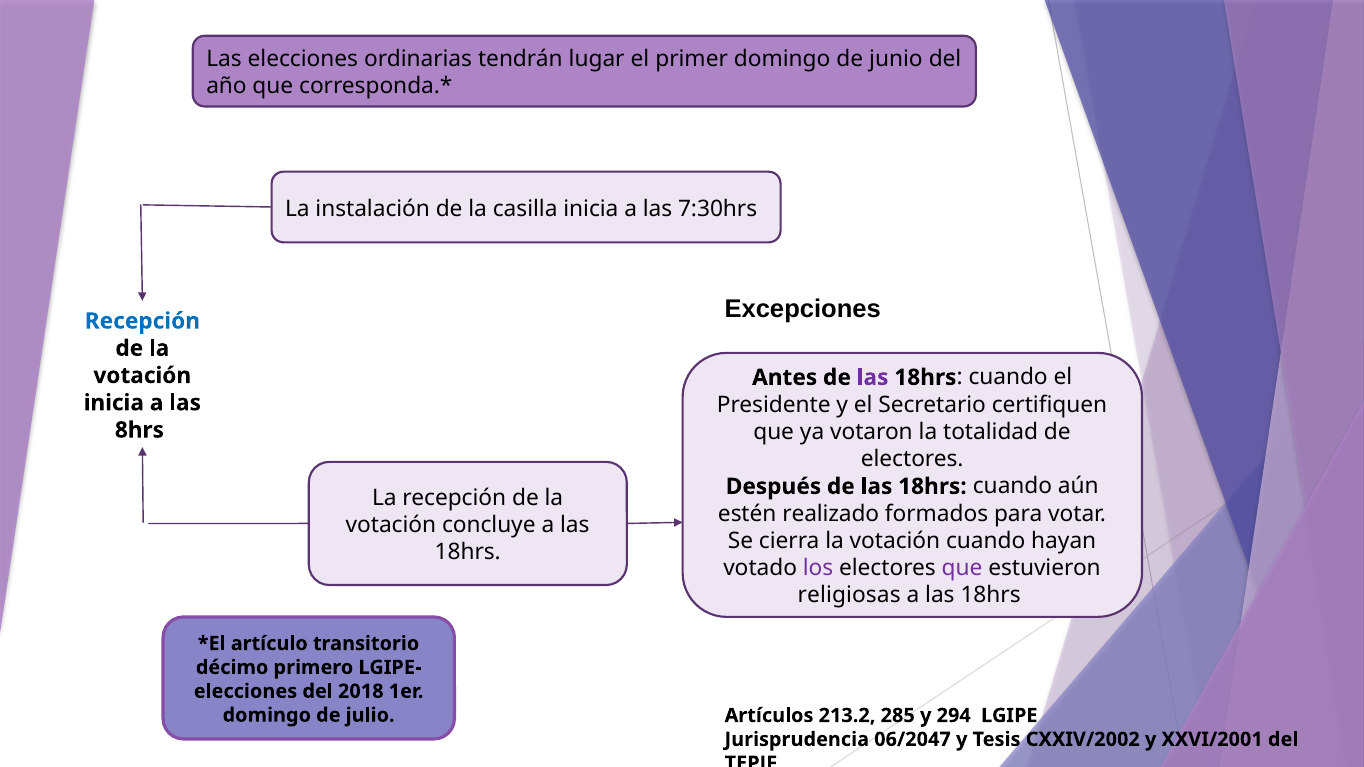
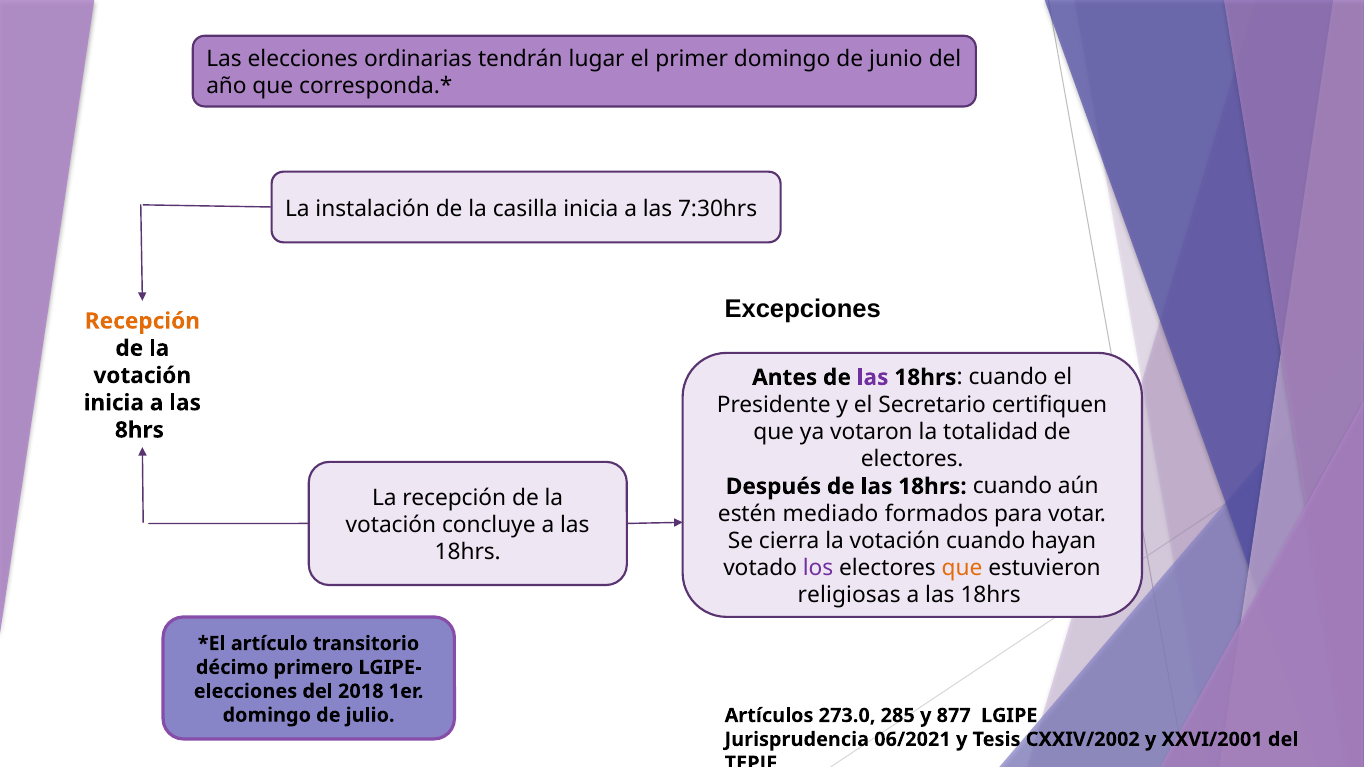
Recepción colour: blue -> orange (142, 321)
realizado: realizado -> mediado (831, 514)
que colour: purple -> orange (962, 568)
213.2: 213.2 -> 273.0 (847, 716)
294: 294 -> 877 (954, 716)
06/2047: 06/2047 -> 06/2021 (912, 740)
